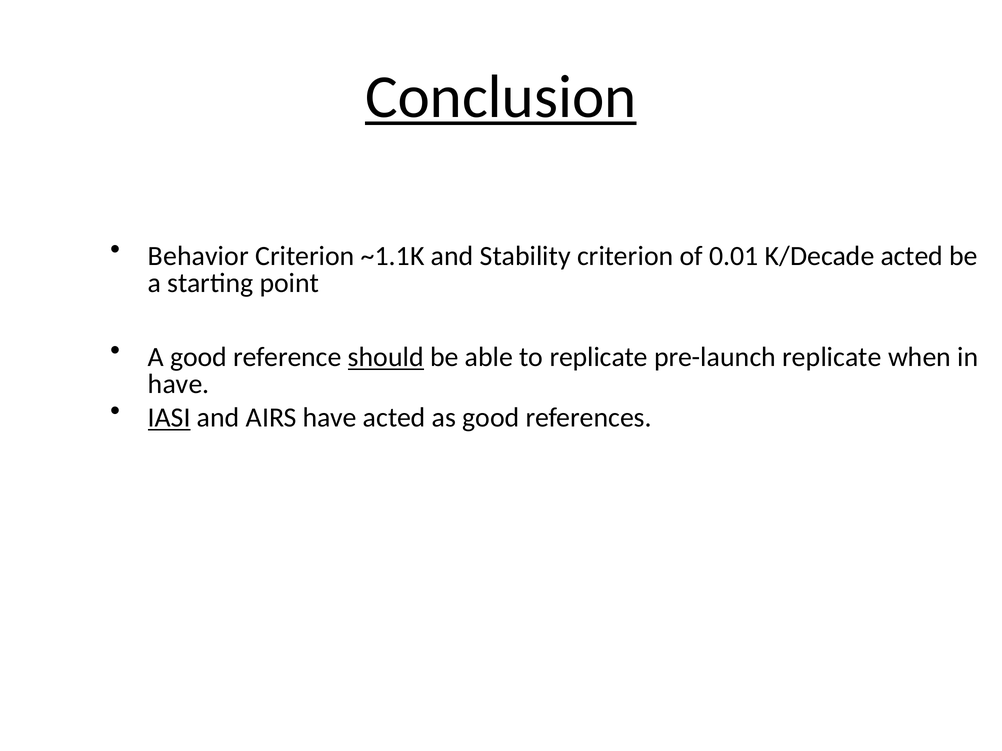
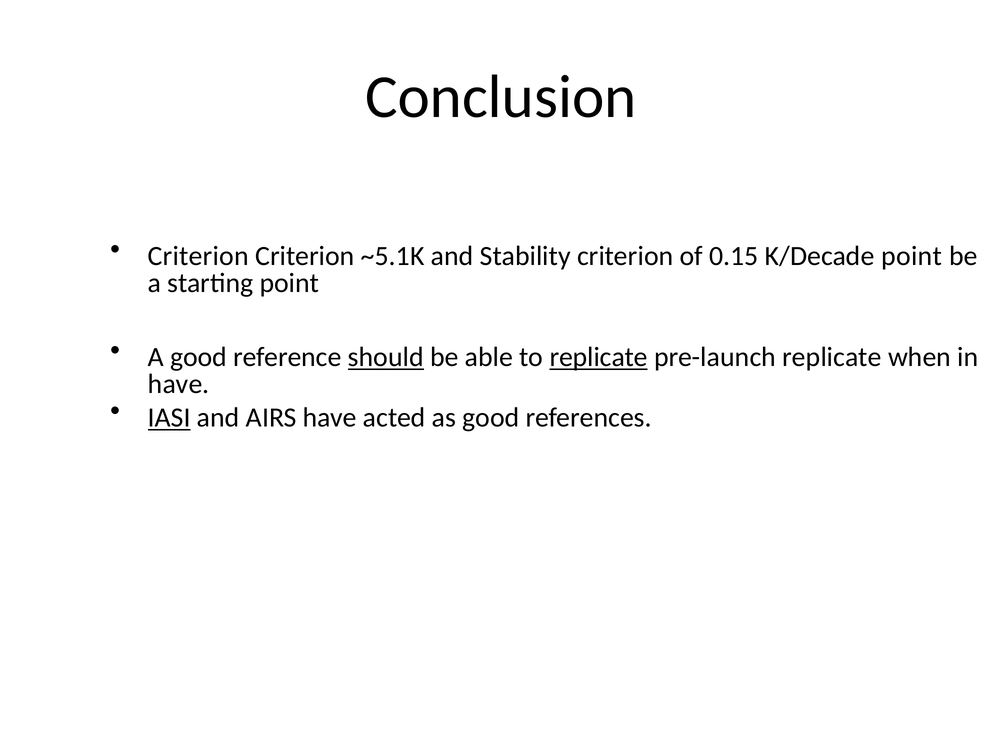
Conclusion underline: present -> none (501, 97)
Behavior: Behavior -> Criterion (198, 256)
~1.1K: ~1.1K -> ~5.1K (393, 256)
0.01: 0.01 -> 0.15 (734, 256)
K/Decade acted: acted -> point (912, 256)
replicate underline: none -> present (599, 357)
